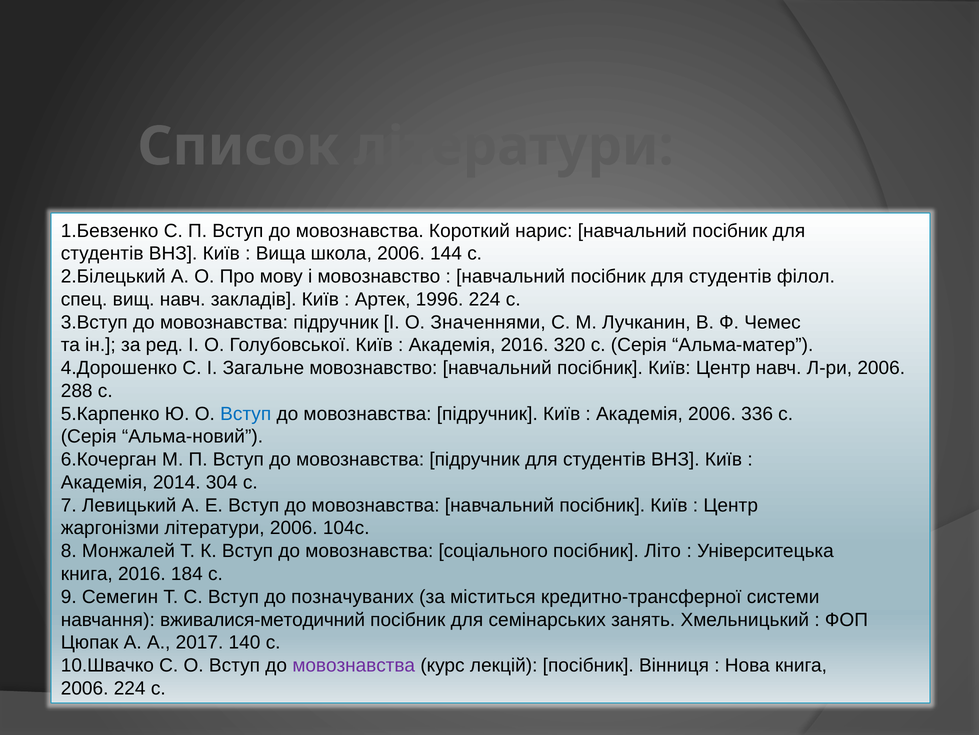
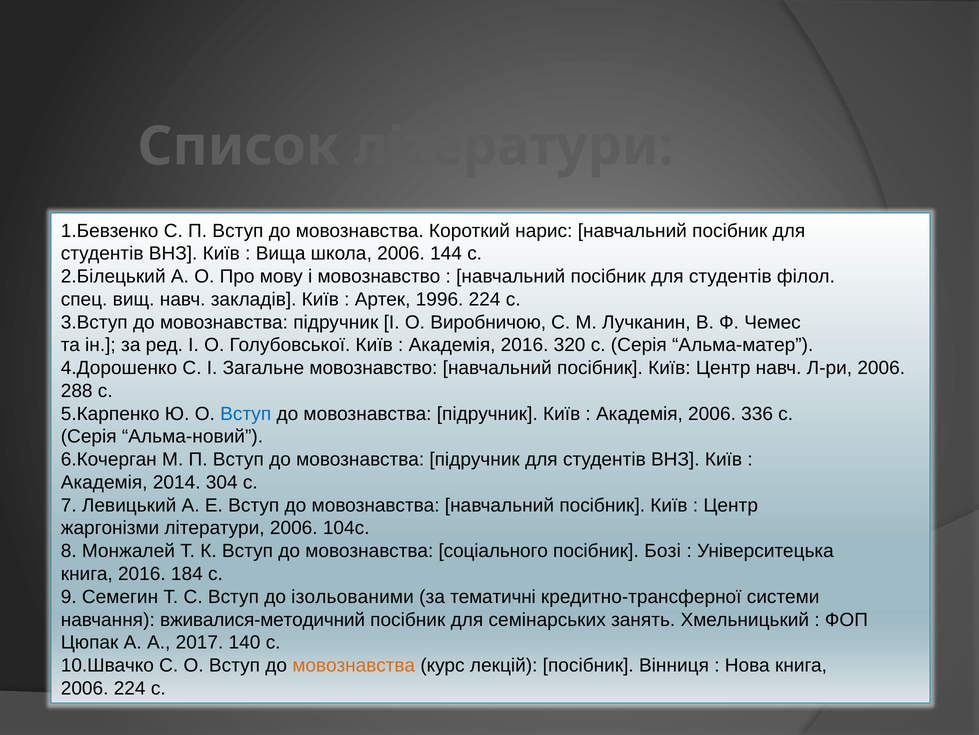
Значеннями: Значеннями -> Виробничою (488, 322)
Літо: Літо -> Бозі (663, 551)
позначуваних: позначуваних -> ізольованими (353, 596)
міститься: міститься -> тематичні (493, 596)
мовознавства colour: purple -> orange (354, 665)
